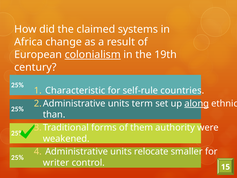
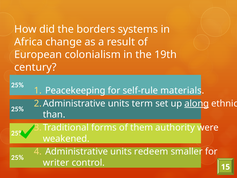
claimed: claimed -> borders (96, 29)
colonialism underline: present -> none (93, 55)
Characteristic: Characteristic -> Peacekeeping (75, 90)
countries: countries -> materials (182, 90)
relocate: relocate -> redeem (151, 151)
